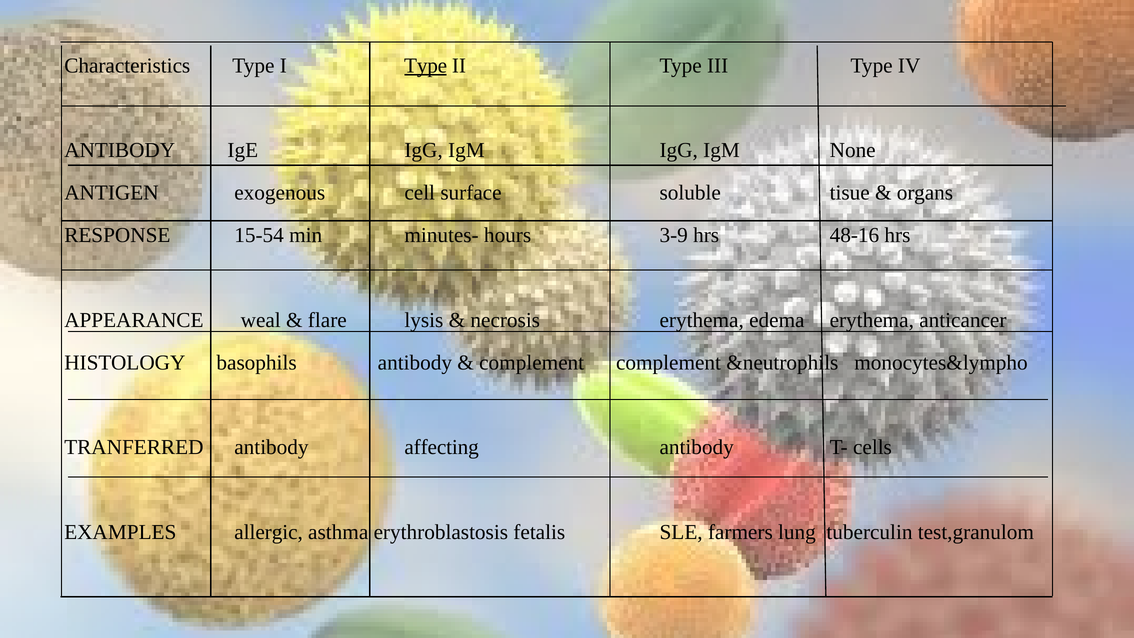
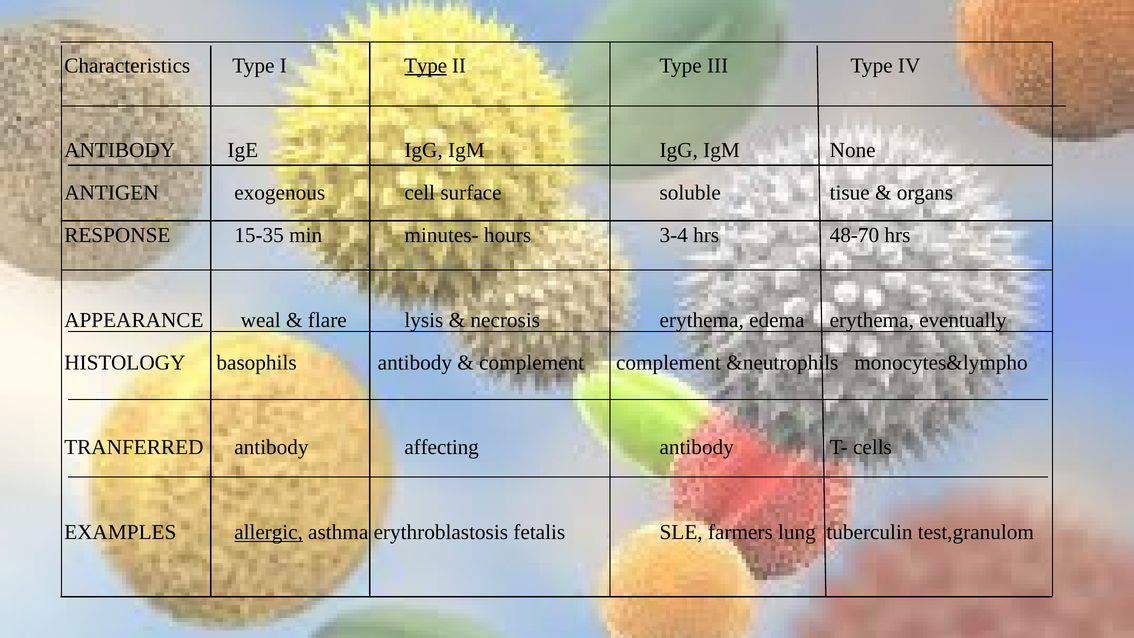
15-54: 15-54 -> 15-35 (259, 235)
3-9: 3-9 -> 3-4 (674, 235)
48-16: 48-16 -> 48-70 (854, 235)
anticancer: anticancer -> eventually (963, 320)
allergic underline: none -> present (269, 532)
